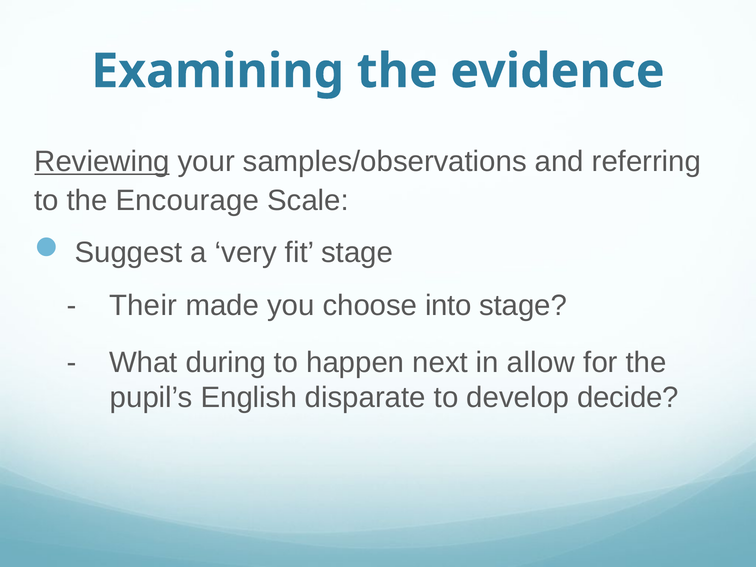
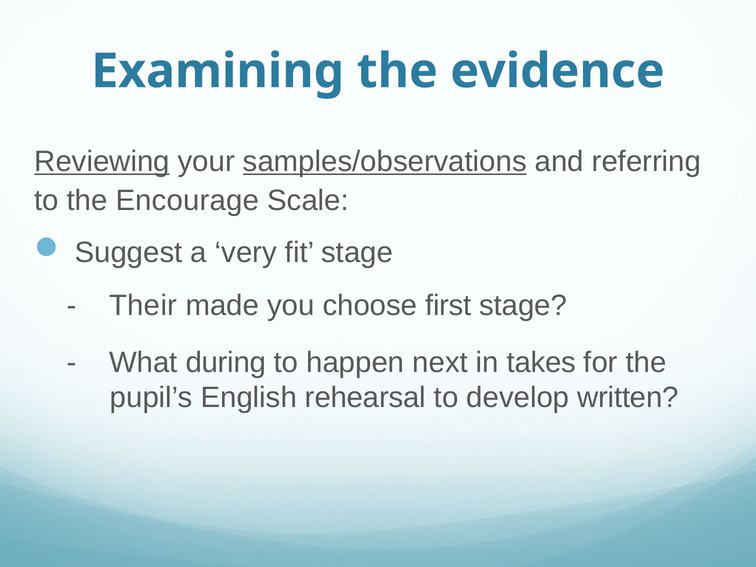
samples/observations underline: none -> present (385, 162)
into: into -> first (448, 306)
allow: allow -> takes (541, 362)
disparate: disparate -> rehearsal (365, 398)
decide: decide -> written (628, 398)
